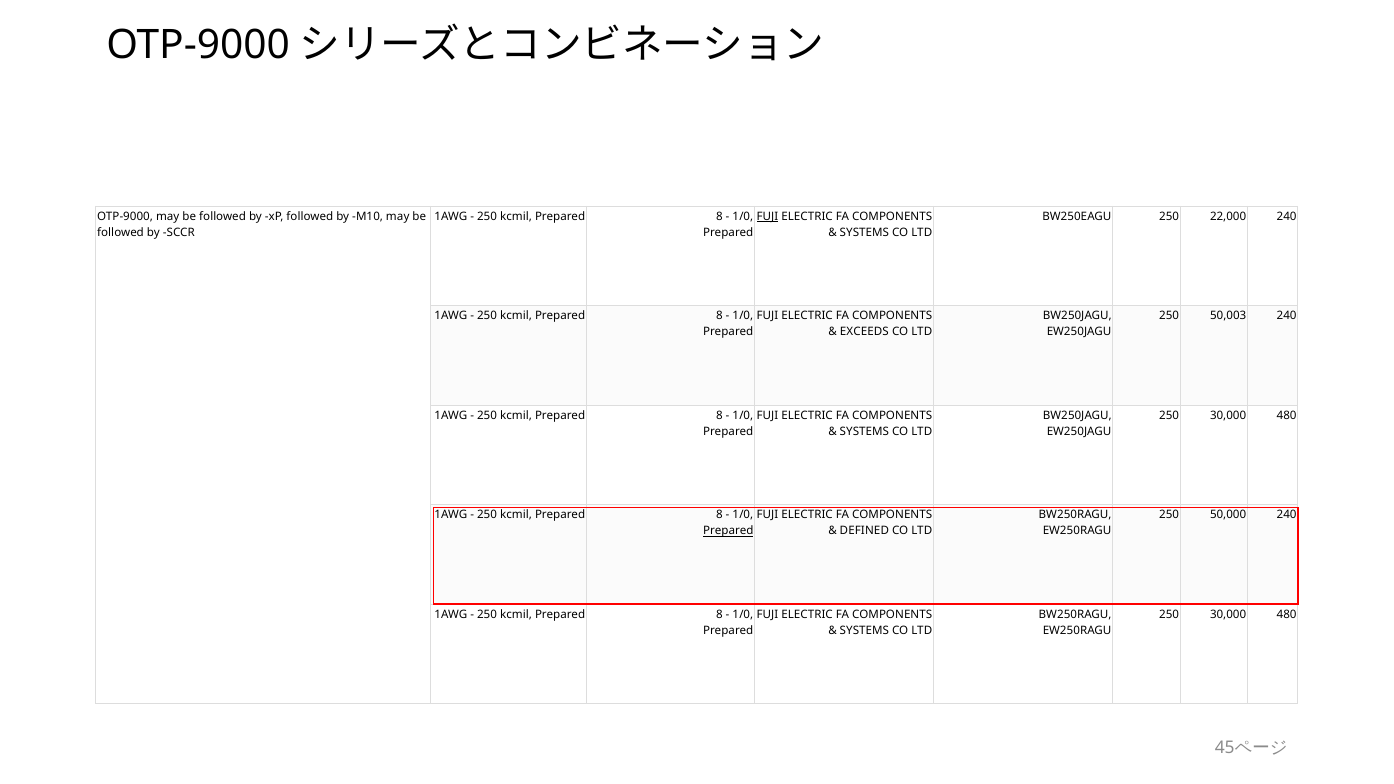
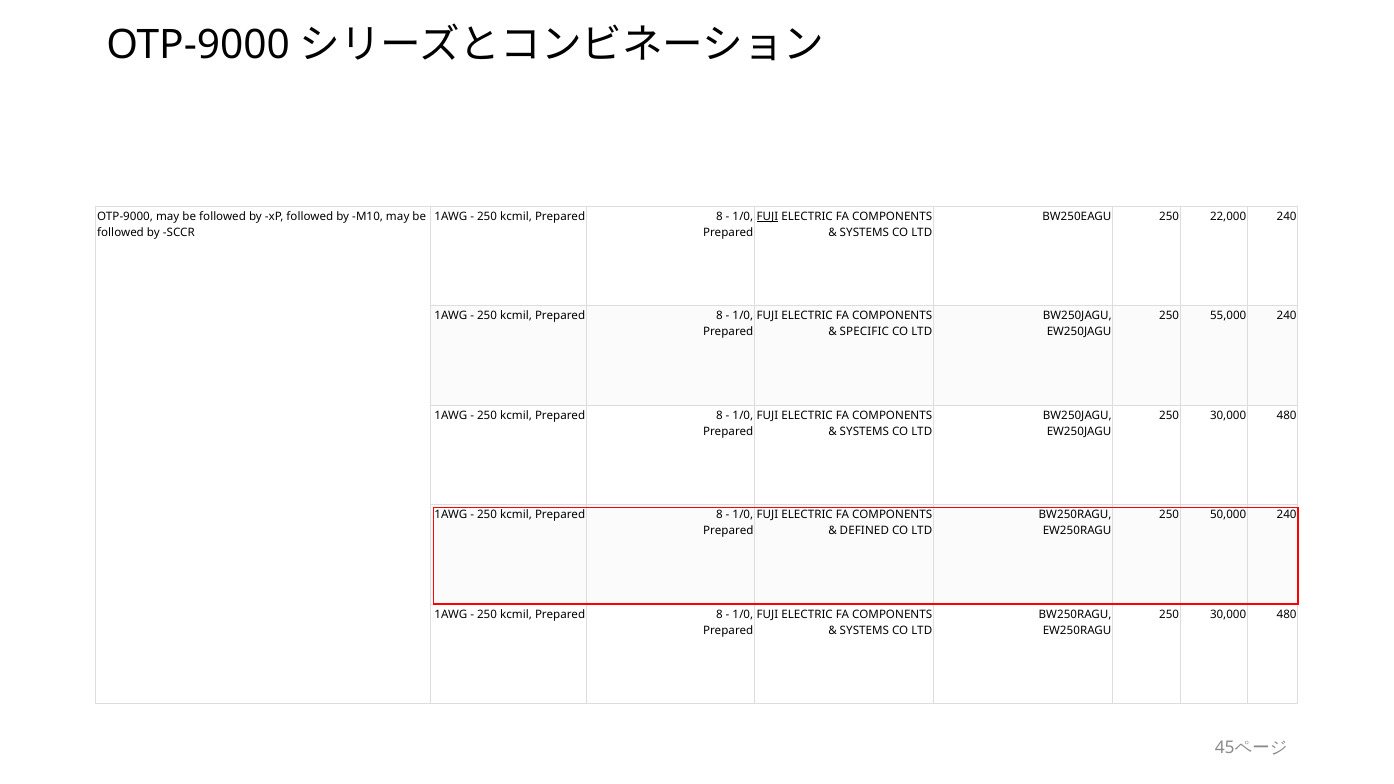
50,003: 50,003 -> 55,000 (1228, 316)
EXCEEDS: EXCEEDS -> SPECIFIC (864, 332)
Prepared underline: present -> none (728, 531)
